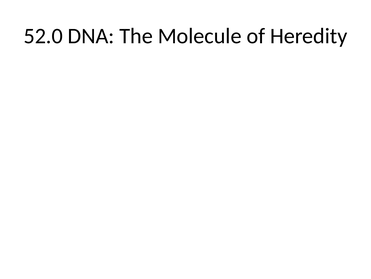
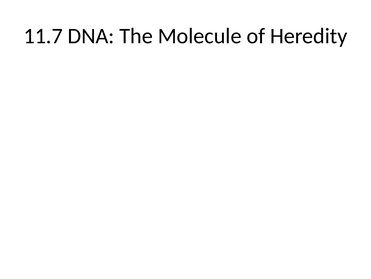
52.0: 52.0 -> 11.7 (43, 36)
